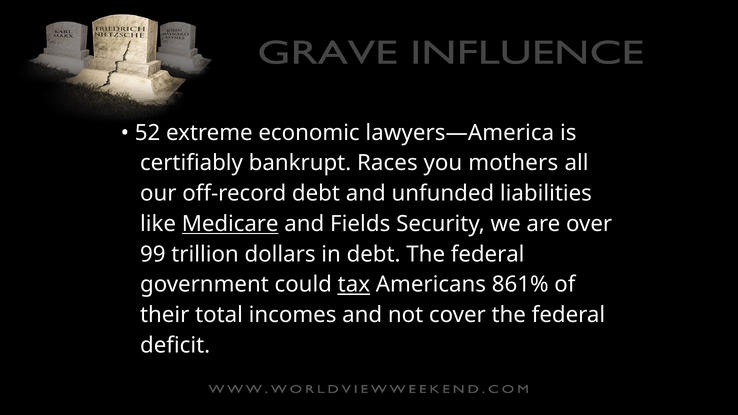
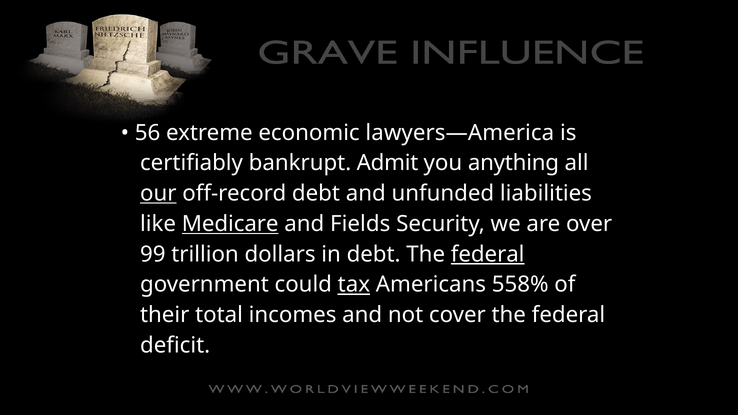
52: 52 -> 56 (148, 133)
Races: Races -> Admit (388, 163)
mothers: mothers -> anything (513, 163)
our underline: none -> present (158, 194)
federal underline: none -> present (488, 254)
861%: 861% -> 558% (520, 285)
